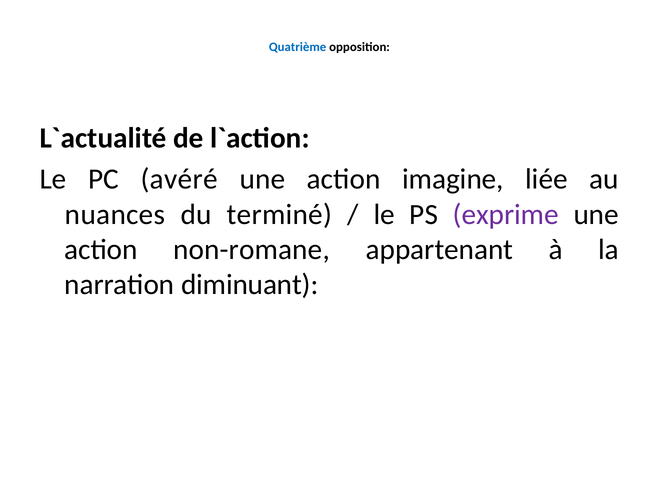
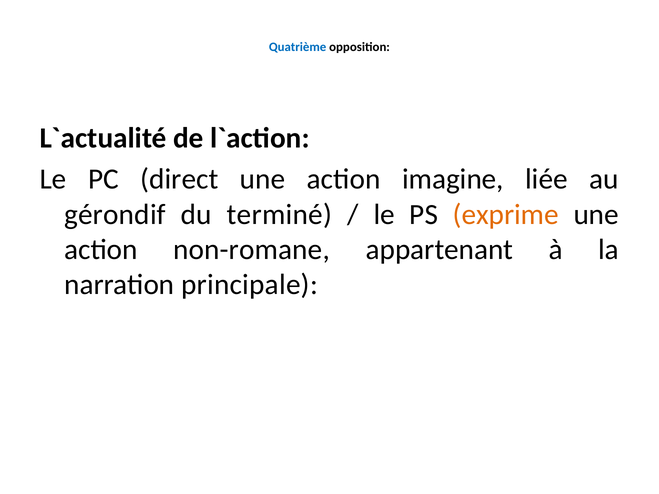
avéré: avéré -> direct (179, 179)
nuances: nuances -> gérondif (115, 214)
exprime colour: purple -> orange (506, 214)
diminuant: diminuant -> principale (249, 285)
